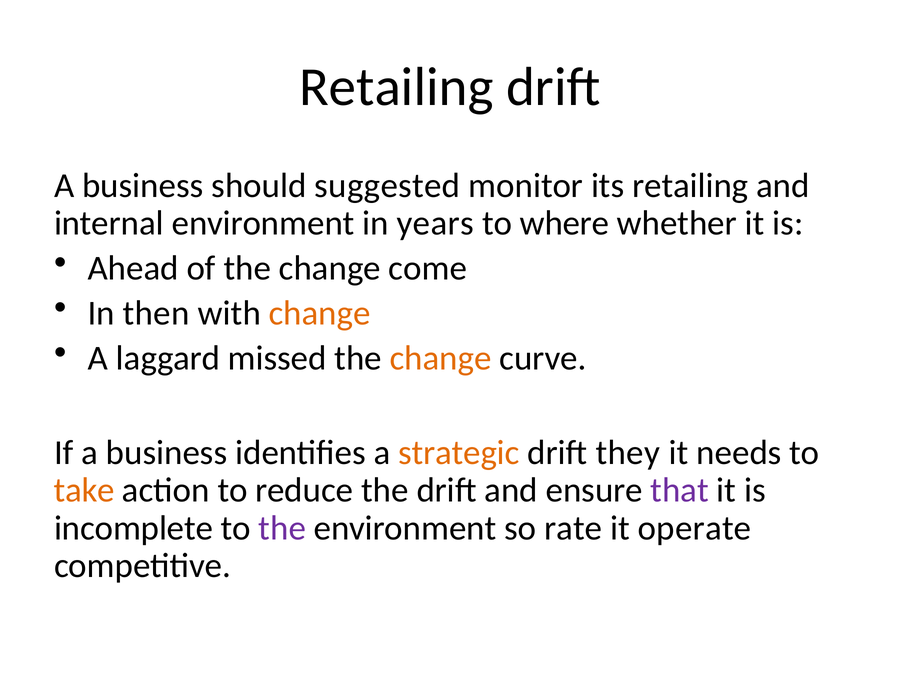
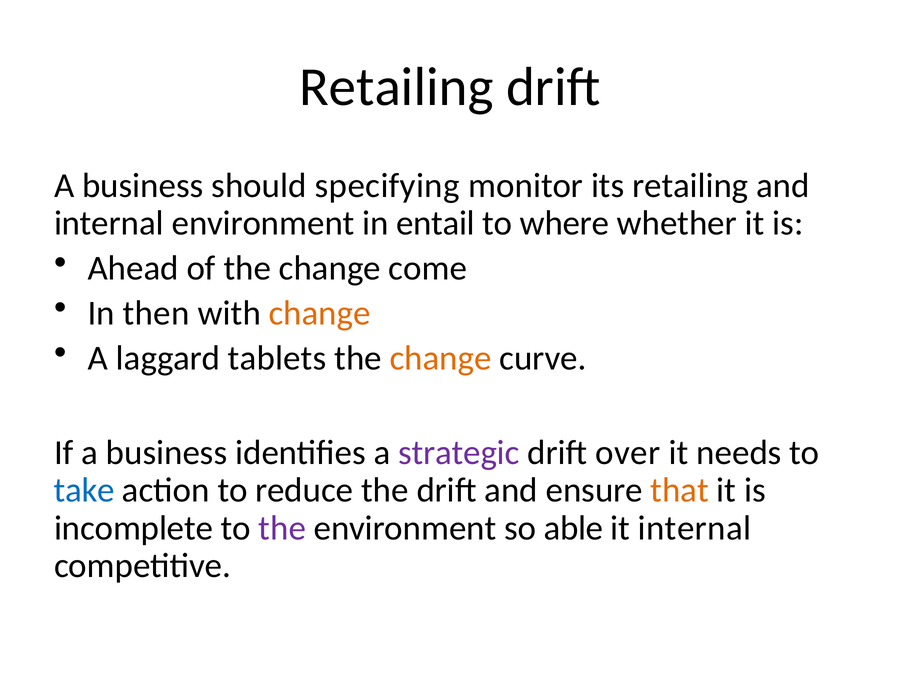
suggested: suggested -> specifying (387, 185)
years: years -> entail (436, 223)
missed: missed -> tablets (277, 358)
strategic colour: orange -> purple (459, 452)
they: they -> over (628, 452)
take colour: orange -> blue (84, 490)
that colour: purple -> orange (680, 490)
rate: rate -> able (573, 528)
it operate: operate -> internal (695, 528)
